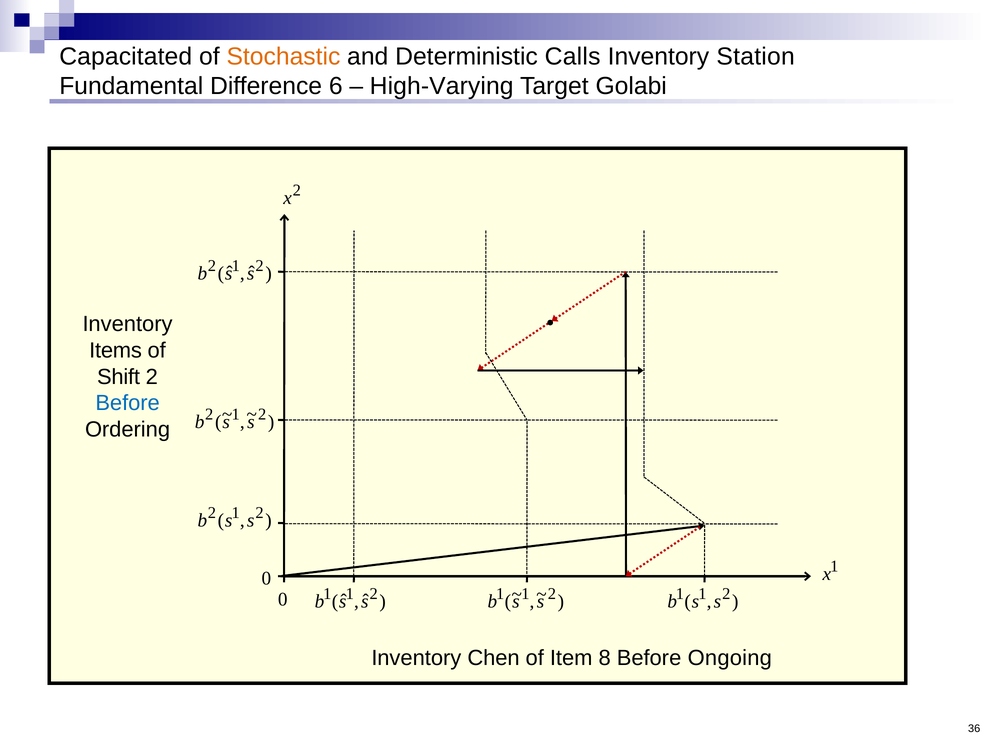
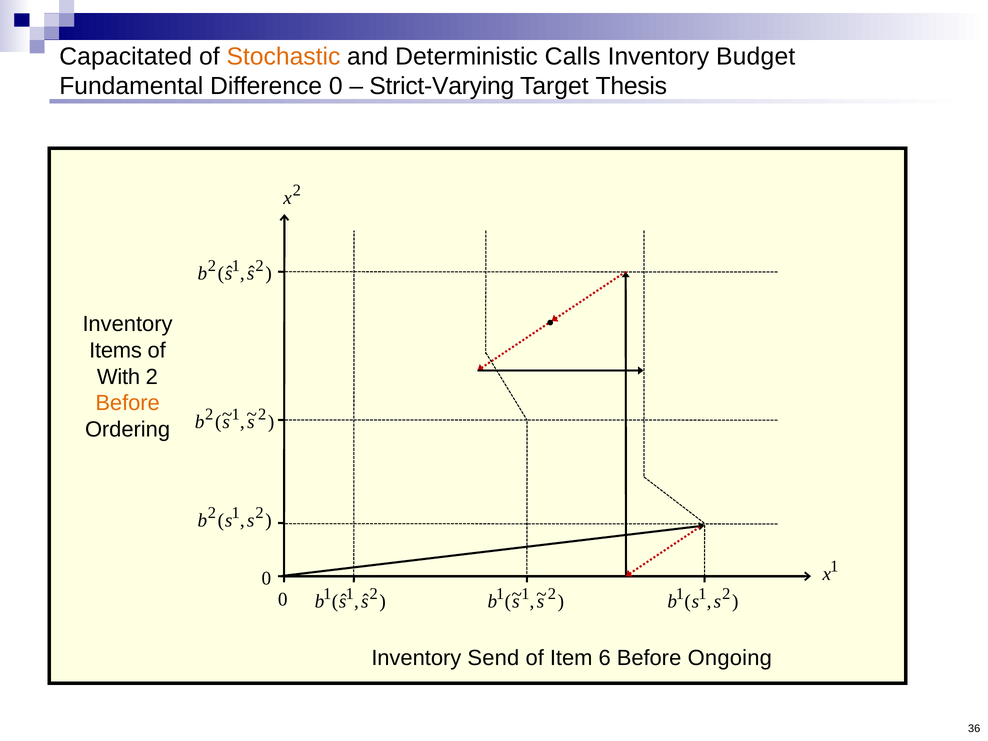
Station: Station -> Budget (756, 57)
Difference 6: 6 -> 0 (336, 86)
High-Varying: High-Varying -> Strict-Varying (442, 86)
Golabi: Golabi -> Thesis (631, 86)
Shift: Shift -> With (119, 377)
Before colour: blue -> orange (128, 403)
Chen: Chen -> Send (493, 658)
8: 8 -> 6 (605, 658)
